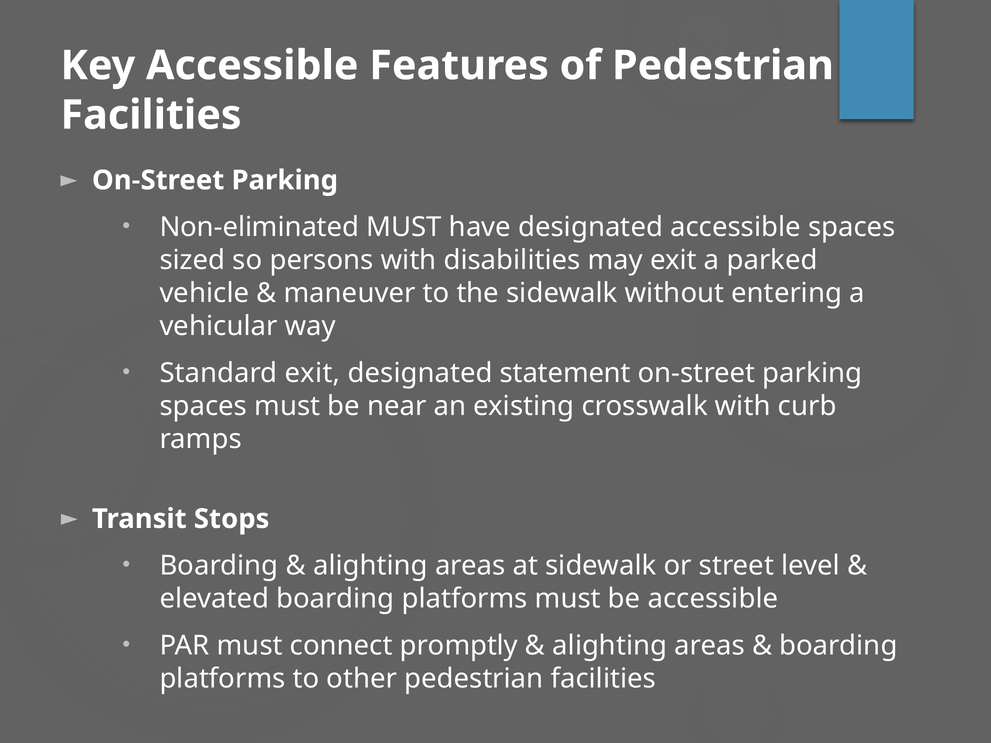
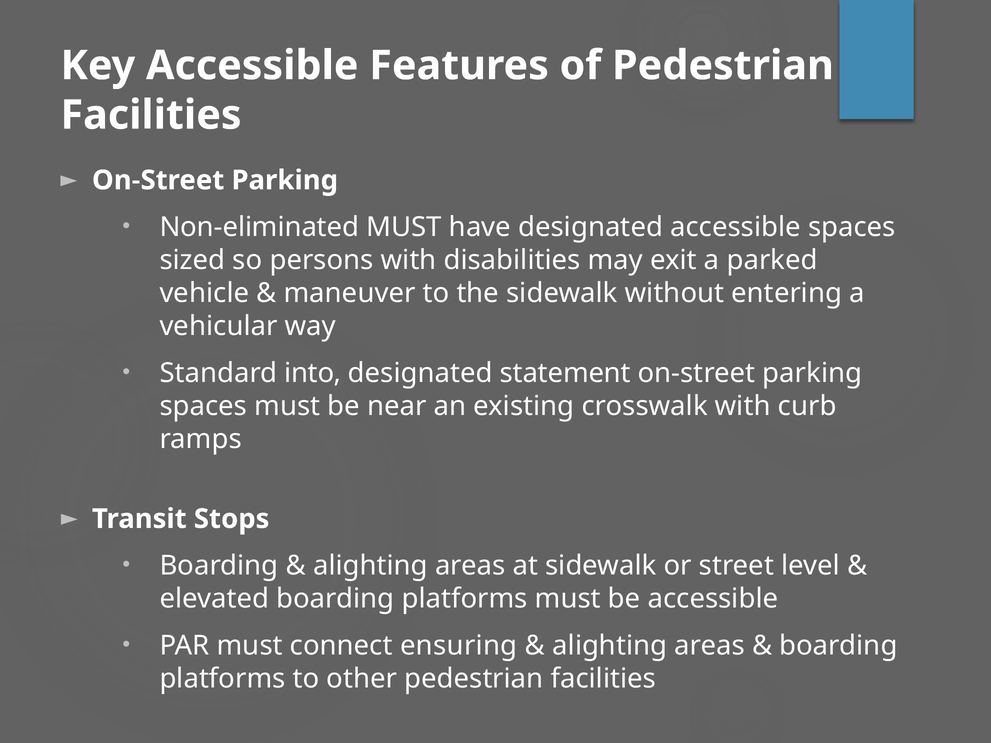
Standard exit: exit -> into (313, 373)
promptly: promptly -> ensuring (459, 646)
